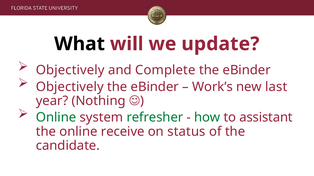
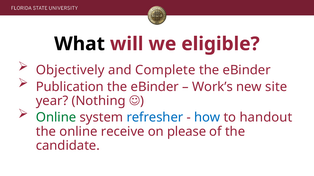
update: update -> eligible (220, 44)
Objectively: Objectively -> Publication (70, 87)
last: last -> site (276, 87)
refresher colour: green -> blue (155, 118)
how colour: green -> blue (207, 118)
assistant: assistant -> handout (266, 118)
status: status -> please (187, 132)
